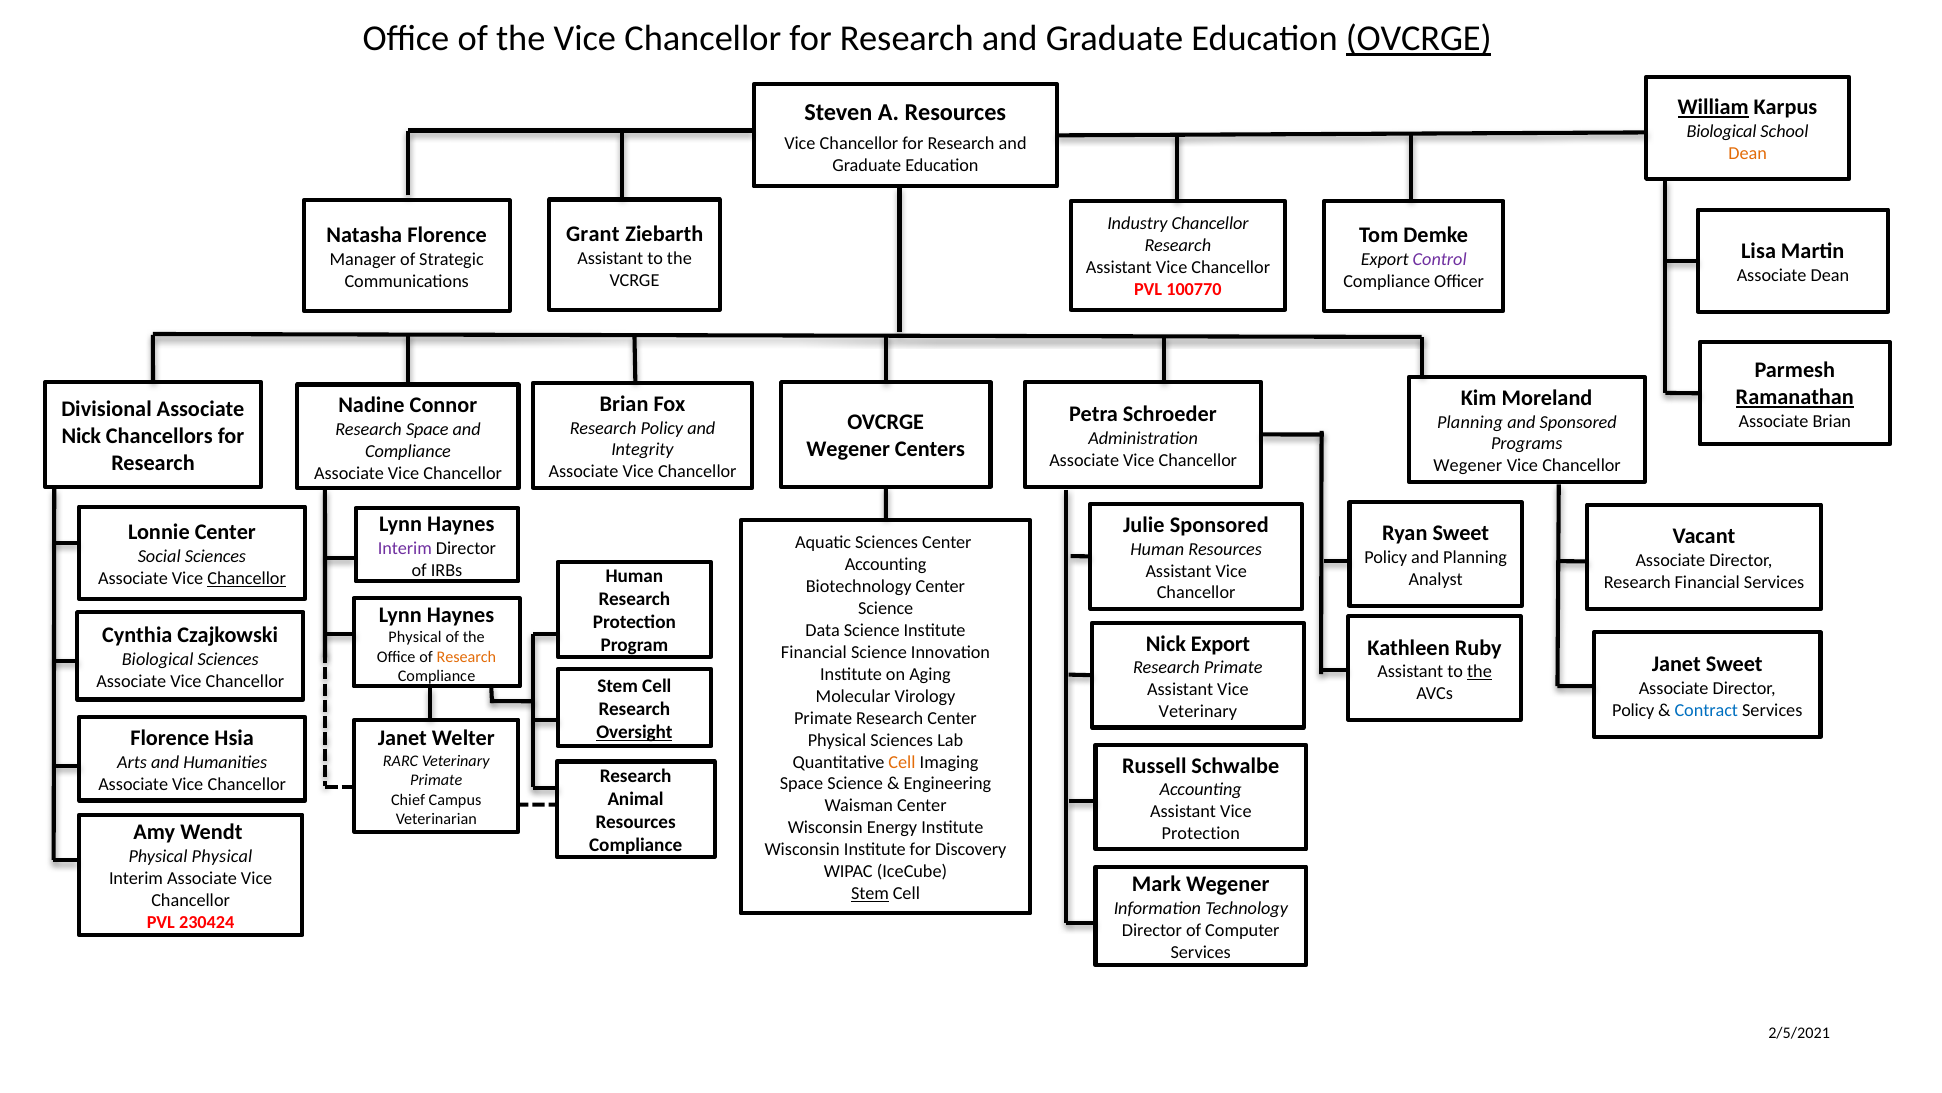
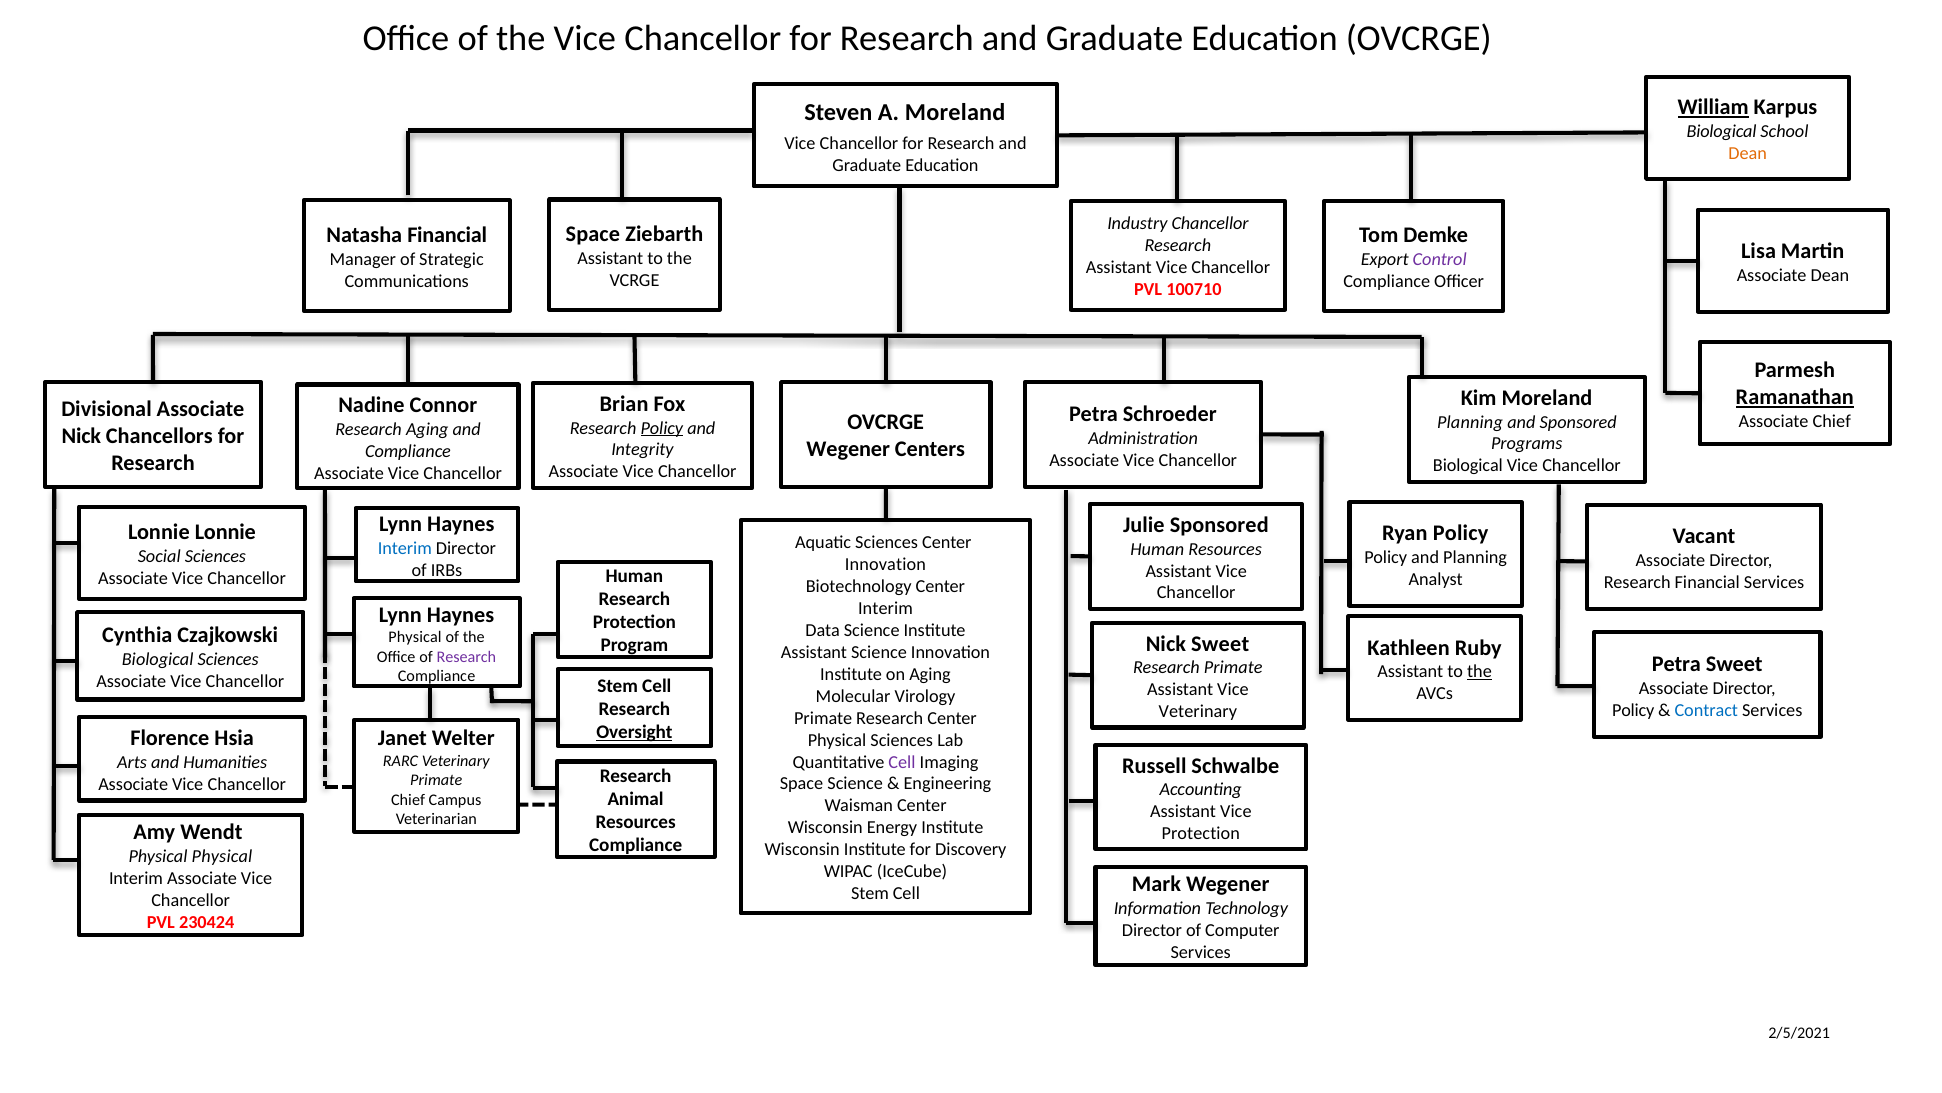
OVCRGE underline: present -> none (1419, 39)
A Resources: Resources -> Moreland (955, 112)
Grant: Grant -> Space (593, 234)
Natasha Florence: Florence -> Financial (447, 235)
100770: 100770 -> 100710 (1194, 289)
Associate Brian: Brian -> Chief (1832, 421)
Policy underline: none -> present (662, 428)
Research Space: Space -> Aging (427, 429)
Wegener: Wegener -> Biological (1468, 466)
Lonnie Center: Center -> Lonnie (225, 532)
Ryan Sweet: Sweet -> Policy (1461, 533)
Interim colour: purple -> blue (405, 548)
Accounting: Accounting -> Innovation (885, 564)
Chancellor underline: present -> none (247, 578)
Science: Science -> Interim (886, 608)
Nick Export: Export -> Sweet (1220, 643)
Financial: Financial -> Assistant (814, 652)
Research colour: orange -> purple (466, 657)
Janet: Janet -> Petra (1676, 664)
Cell colour: orange -> purple (902, 762)
Stem underline: present -> none (870, 893)
